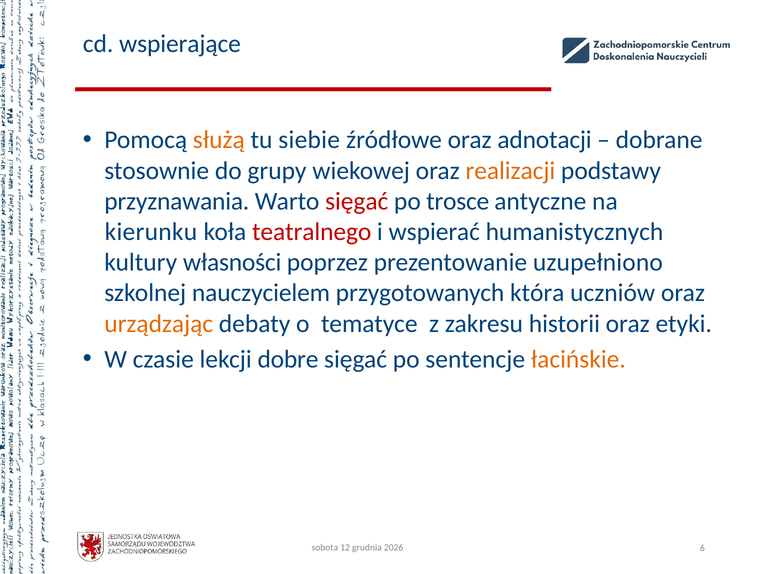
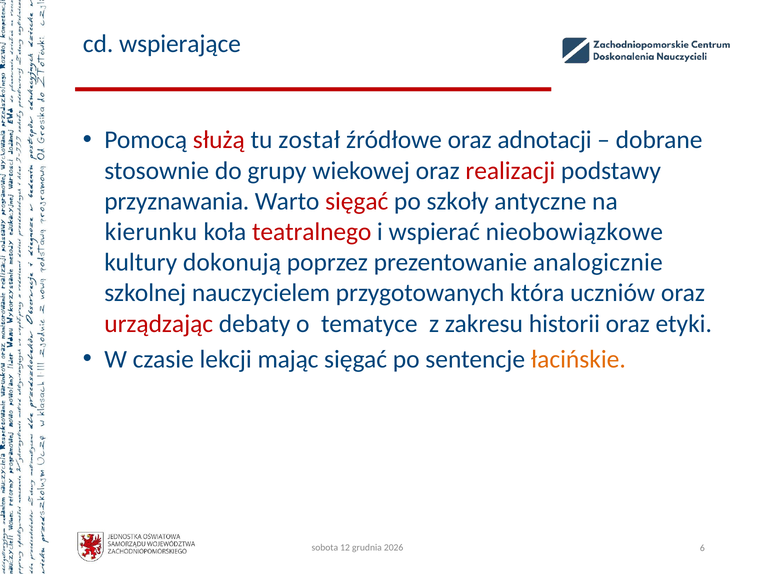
służą colour: orange -> red (219, 140)
siebie: siebie -> został (309, 140)
realizacji colour: orange -> red (510, 171)
trosce: trosce -> szkoły (458, 201)
humanistycznych: humanistycznych -> nieobowiązkowe (574, 232)
własności: własności -> dokonują (232, 262)
uzupełniono: uzupełniono -> analogicznie (598, 262)
urządzając colour: orange -> red (159, 324)
dobre: dobre -> mając (288, 359)
